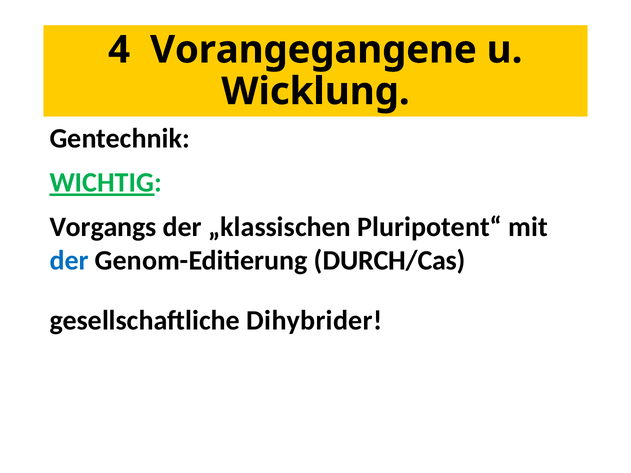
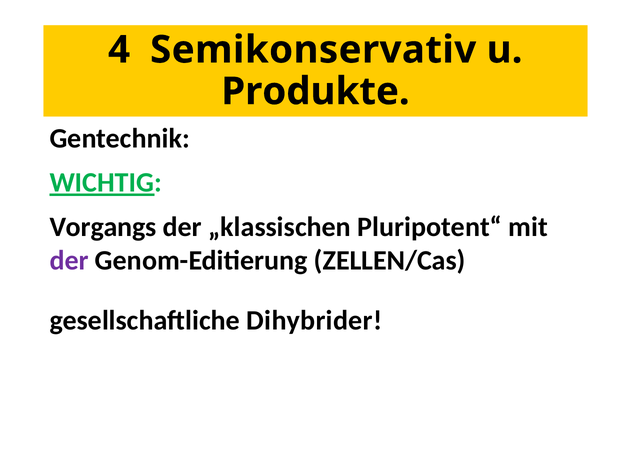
Vorangegangene: Vorangegangene -> Semikonservativ (313, 50)
Wicklung: Wicklung -> Produkte (315, 91)
der colour: blue -> purple (69, 261)
DURCH/Cas: DURCH/Cas -> ZELLEN/Cas (390, 261)
